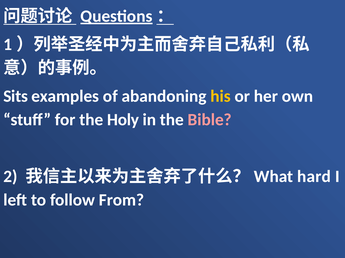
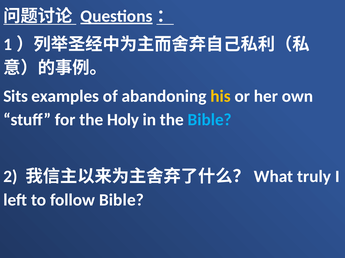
Bible colour: pink -> light blue (210, 120)
hard: hard -> truly (314, 177)
follow From: From -> Bible (121, 201)
